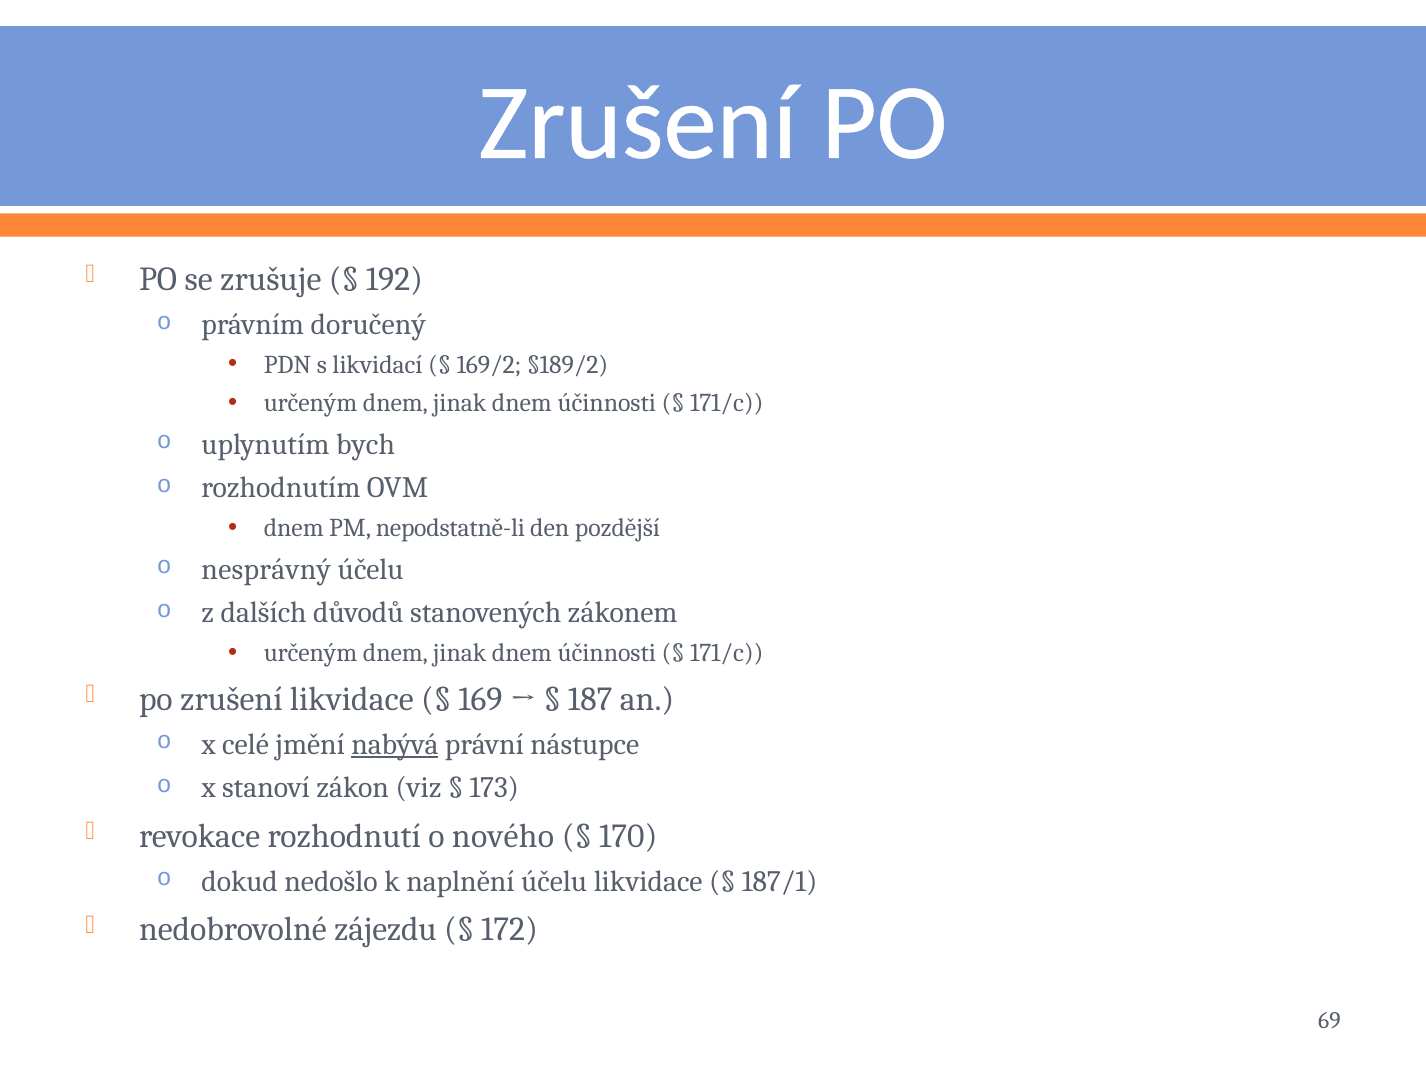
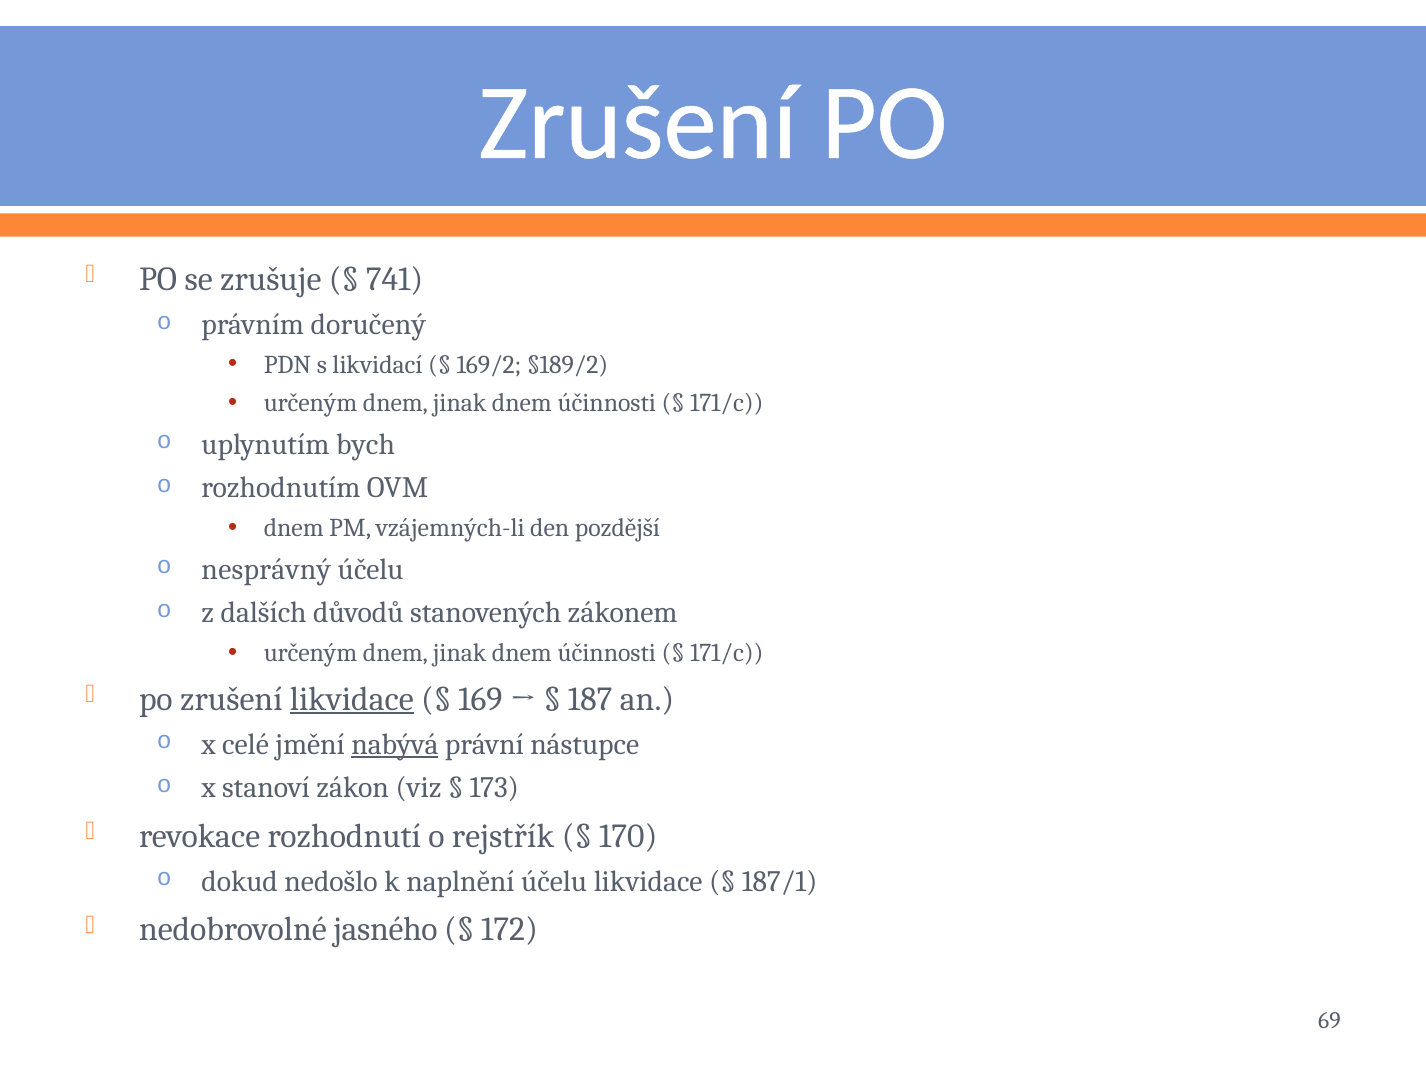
192: 192 -> 741 (395, 279)
nepodstatně-li: nepodstatně-li -> vzájemných-li (450, 528)
likvidace underline: none -> present (352, 699)
nového: nového -> rejstřík (503, 836)
zájezdu: zájezdu -> jasného (386, 930)
